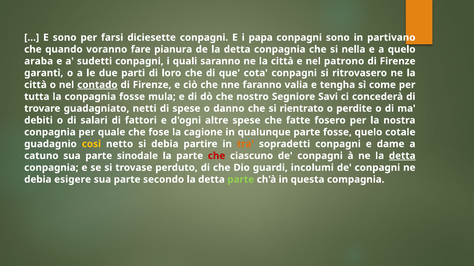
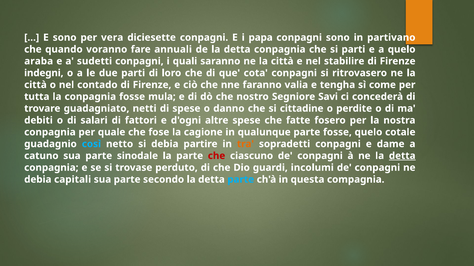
farsi: farsi -> vera (112, 38)
pianura: pianura -> annuali (173, 49)
si nella: nella -> parti (353, 49)
patrono: patrono -> stabilire (344, 61)
garantì: garantì -> indegni (44, 73)
contado underline: present -> none (97, 85)
rientrato: rientrato -> cittadine (302, 109)
così colour: yellow -> light blue (91, 144)
esigere: esigere -> capitali (73, 180)
parte colour: light green -> light blue (241, 180)
